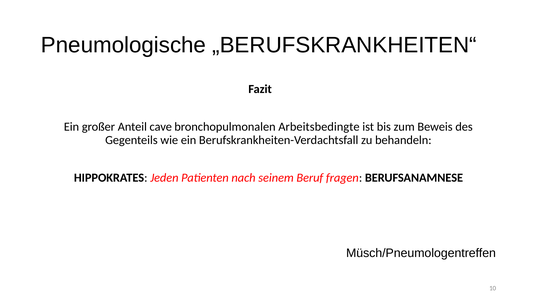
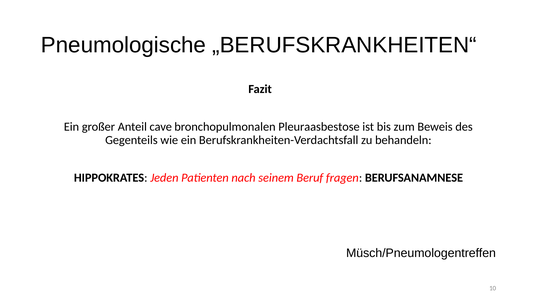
Arbeitsbedingte: Arbeitsbedingte -> Pleuraasbestose (319, 127)
